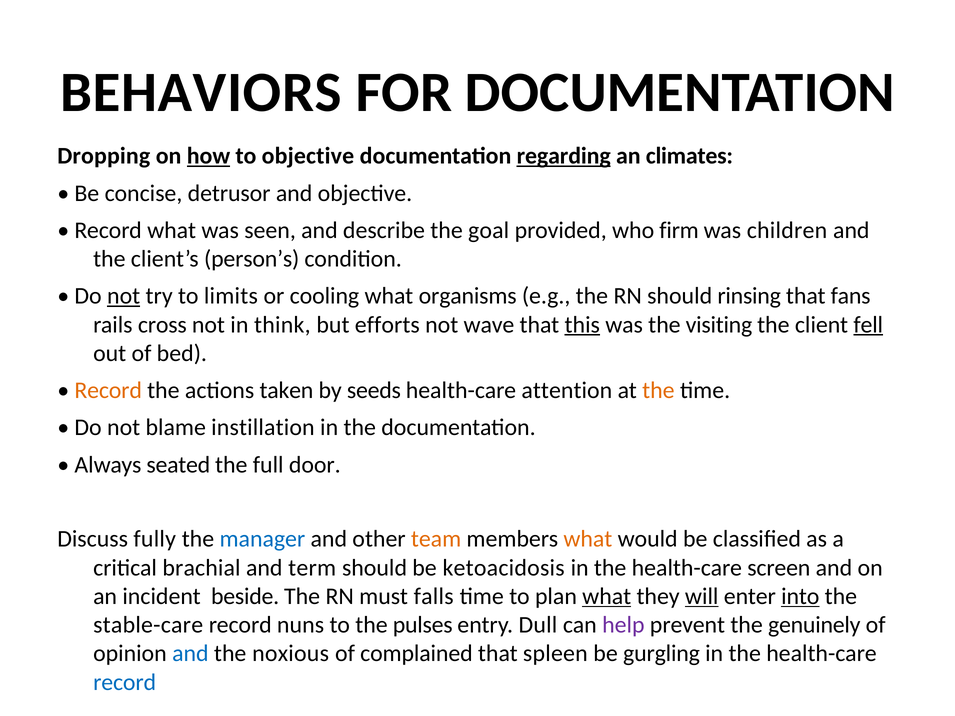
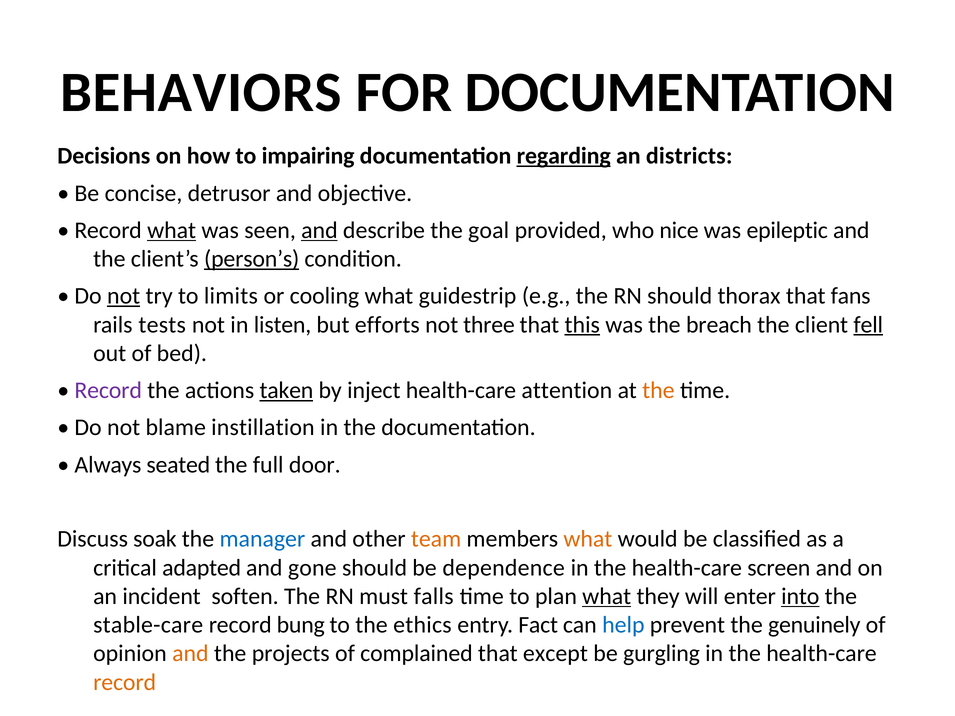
Dropping: Dropping -> Decisions (104, 156)
how underline: present -> none (208, 156)
to objective: objective -> impairing (308, 156)
climates: climates -> districts (689, 156)
what underline: none -> present (172, 230)
and underline: none -> present (319, 230)
firm: firm -> nice (679, 230)
children: children -> epileptic (787, 230)
person’s underline: none -> present (252, 259)
organisms: organisms -> guidestrip (468, 296)
rinsing: rinsing -> thorax (749, 296)
cross: cross -> tests (162, 325)
think: think -> listen (283, 325)
wave: wave -> three (489, 325)
visiting: visiting -> breach (719, 325)
Record colour: orange -> purple (108, 391)
taken underline: none -> present (286, 391)
seeds: seeds -> inject (374, 391)
fully: fully -> soak (155, 539)
brachial: brachial -> adapted (202, 568)
term: term -> gone (312, 568)
ketoacidosis: ketoacidosis -> dependence (504, 568)
beside: beside -> soften (245, 596)
will underline: present -> none (702, 596)
nuns: nuns -> bung (301, 625)
pulses: pulses -> ethics (422, 625)
Dull: Dull -> Fact (538, 625)
help colour: purple -> blue (623, 625)
and colour: blue -> orange (190, 654)
noxious: noxious -> projects (291, 654)
spleen: spleen -> except (555, 654)
record colour: blue -> orange (125, 682)
